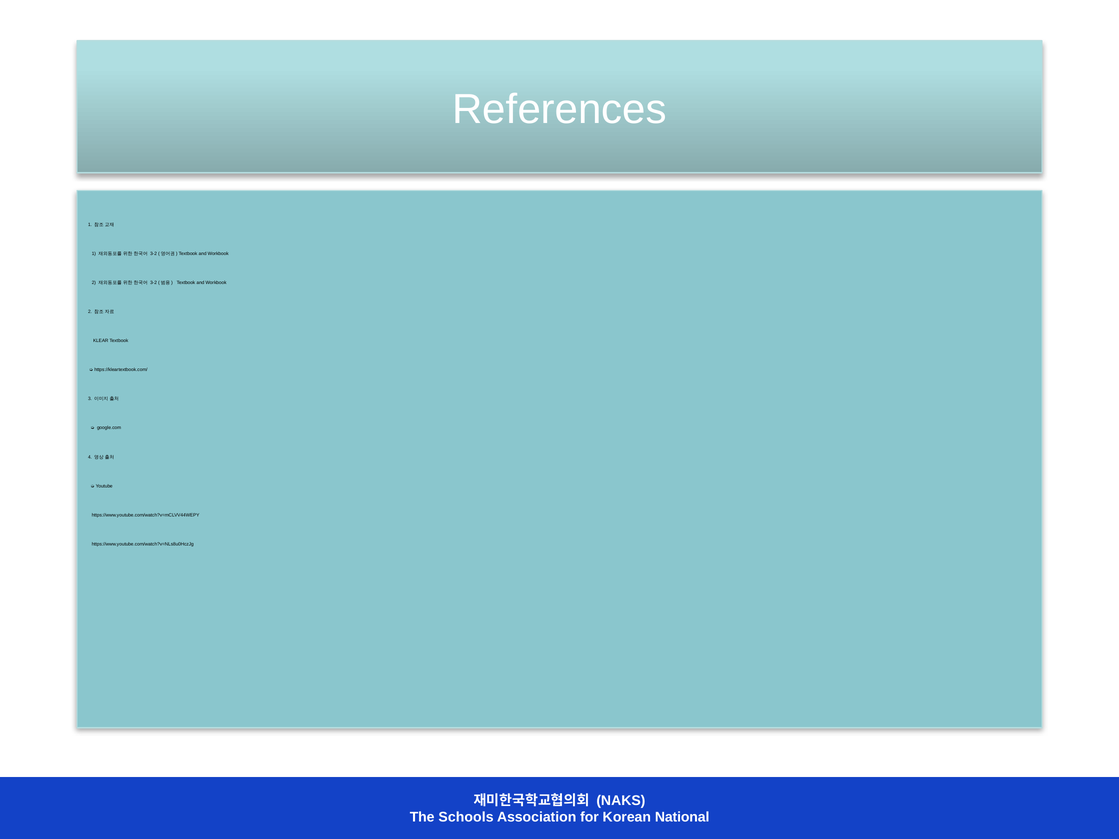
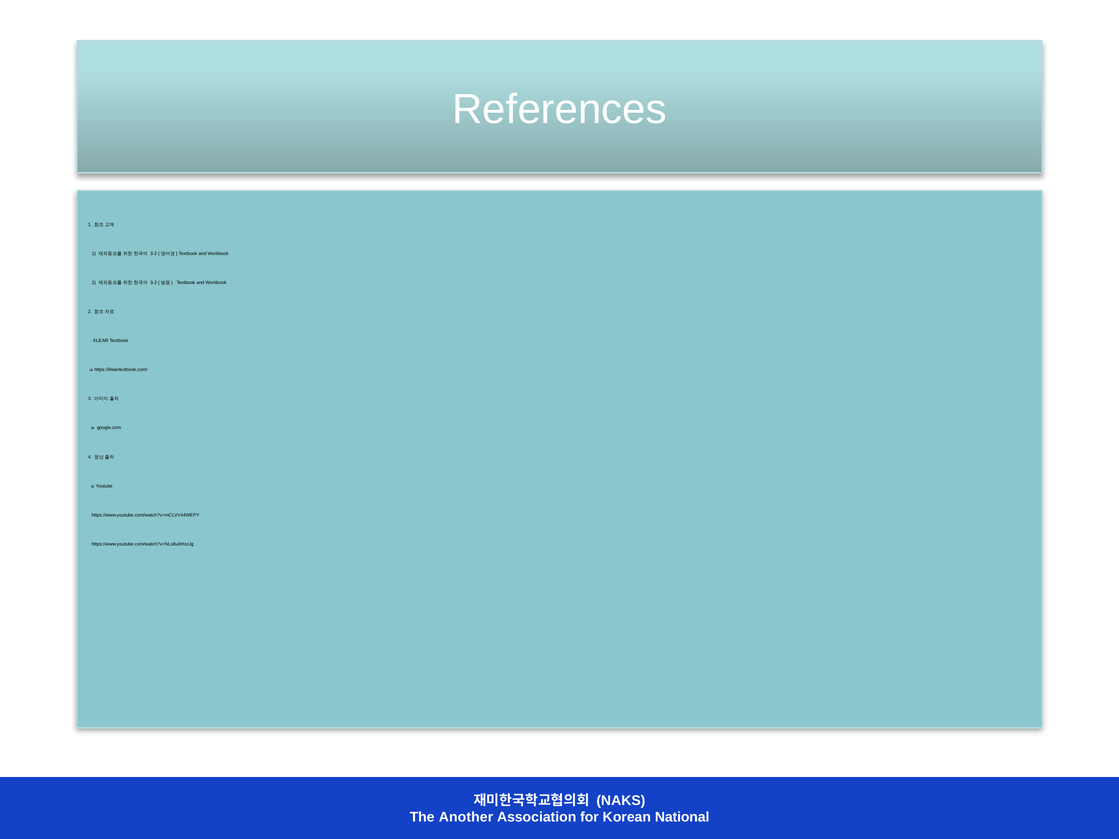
Schools: Schools -> Another (466, 818)
